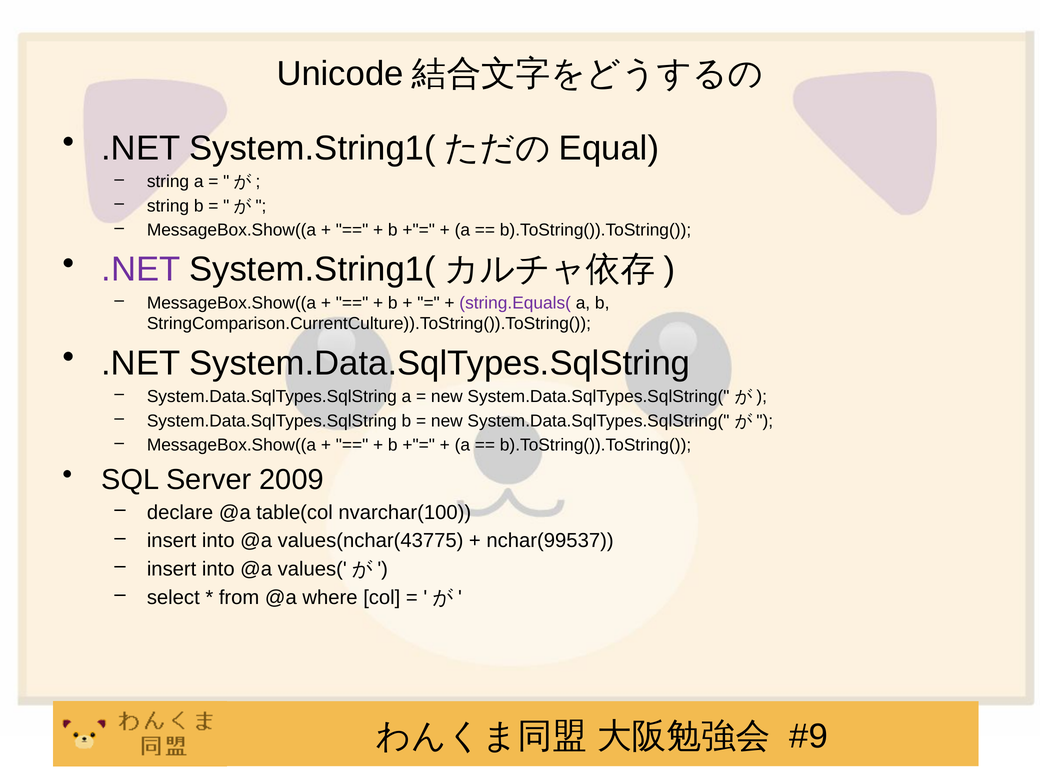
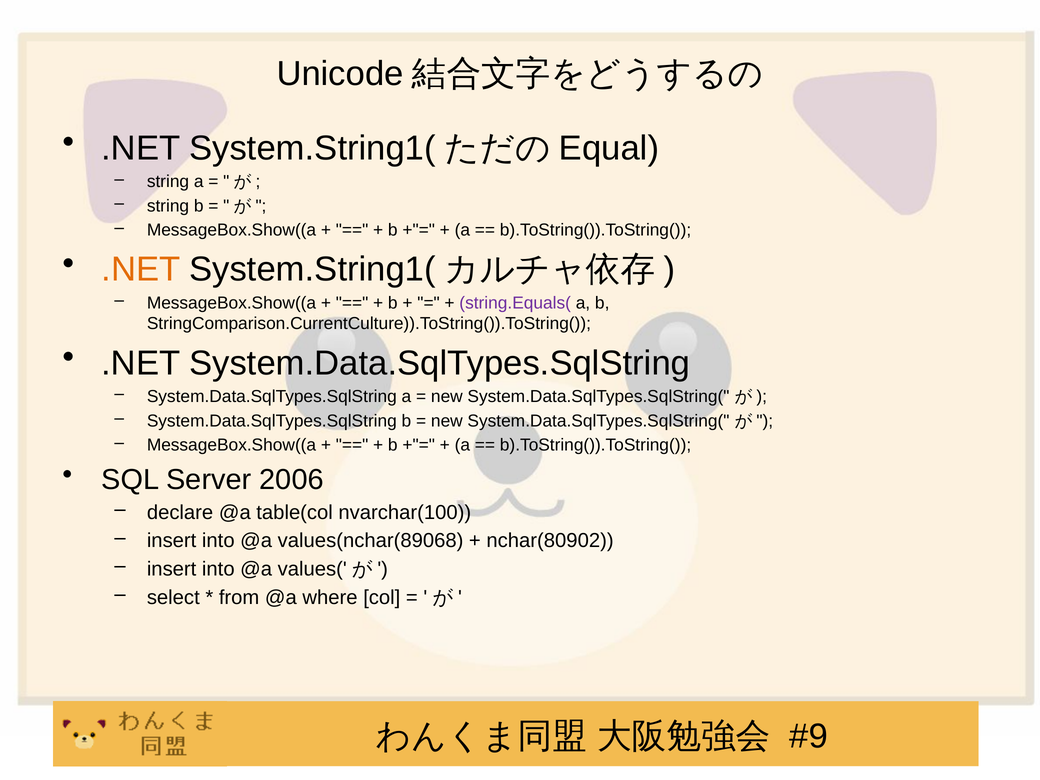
.NET colour: purple -> orange (141, 270)
2009: 2009 -> 2006 (292, 479)
values(nchar(43775: values(nchar(43775 -> values(nchar(89068 (371, 541)
nchar(99537: nchar(99537 -> nchar(80902 (550, 541)
